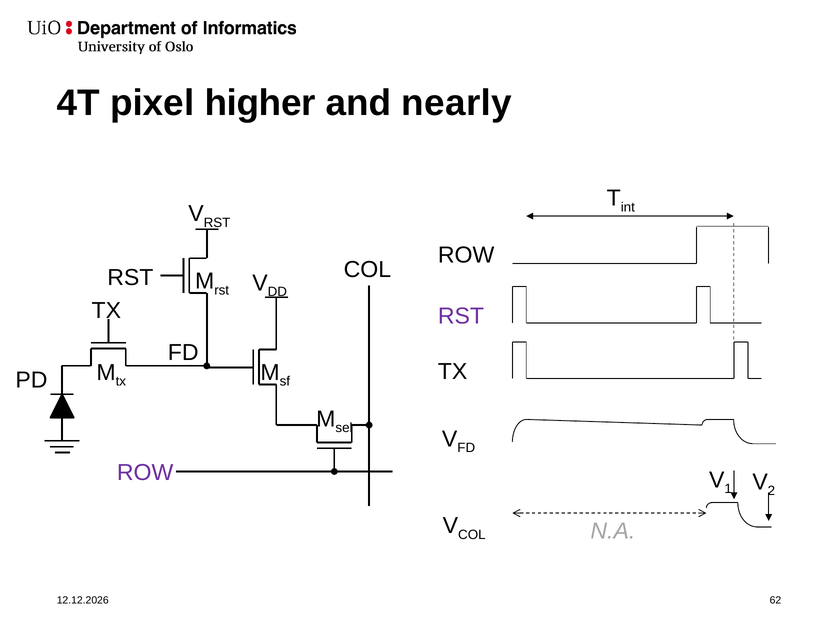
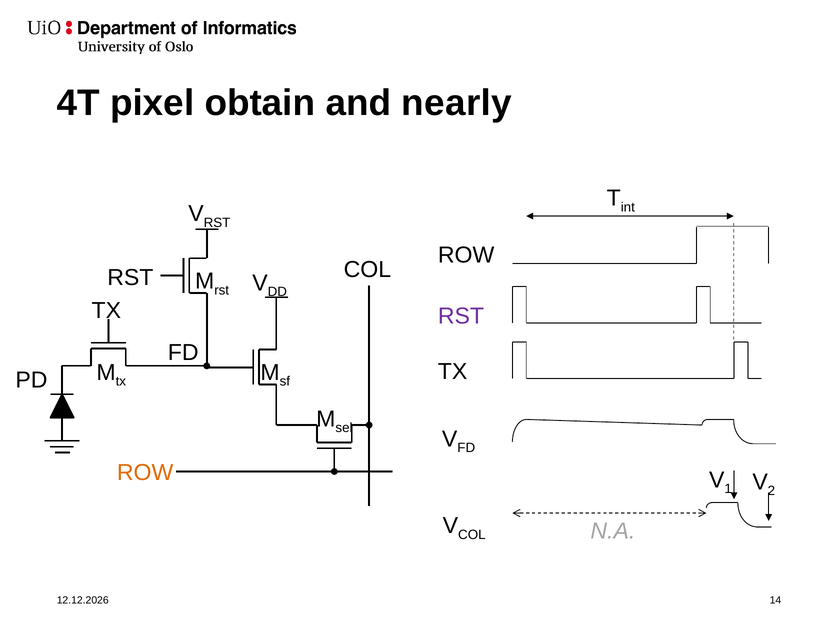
higher: higher -> obtain (260, 103)
ROW colour: purple -> orange (145, 472)
62: 62 -> 14 (775, 600)
